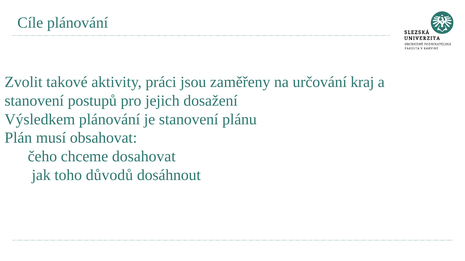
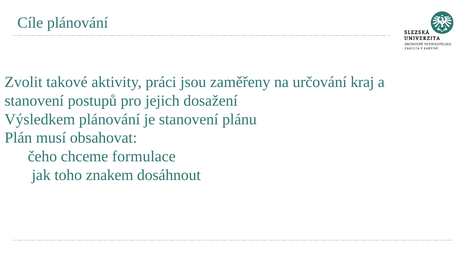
dosahovat: dosahovat -> formulace (144, 157)
důvodů: důvodů -> znakem (110, 175)
